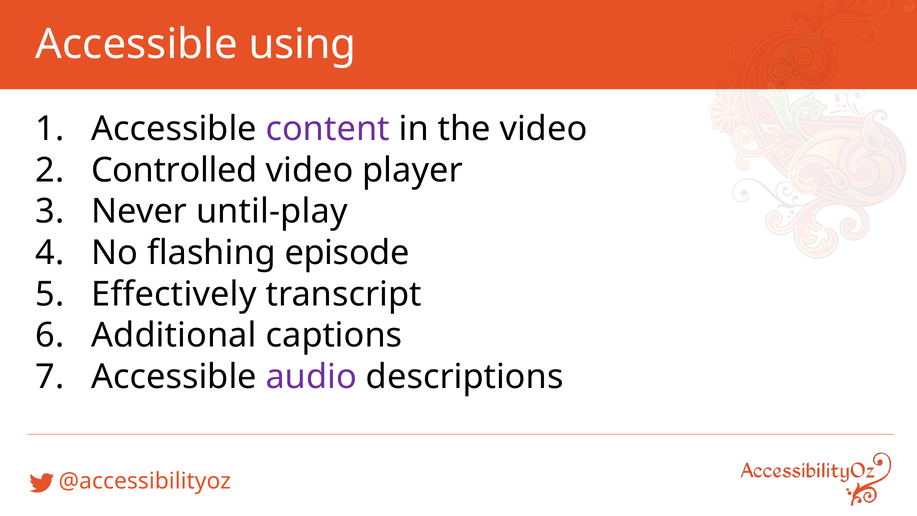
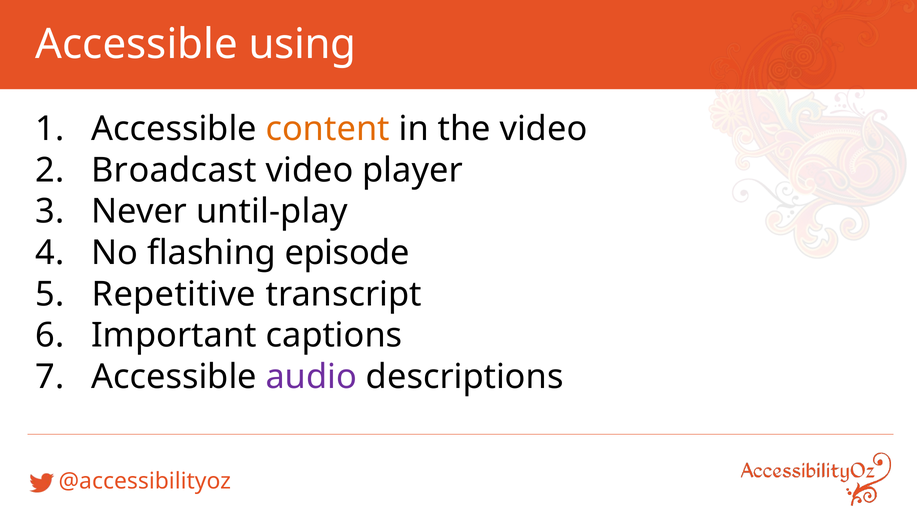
content colour: purple -> orange (328, 129)
Controlled: Controlled -> Broadcast (174, 170)
Effectively: Effectively -> Repetitive (174, 294)
Additional: Additional -> Important (174, 335)
